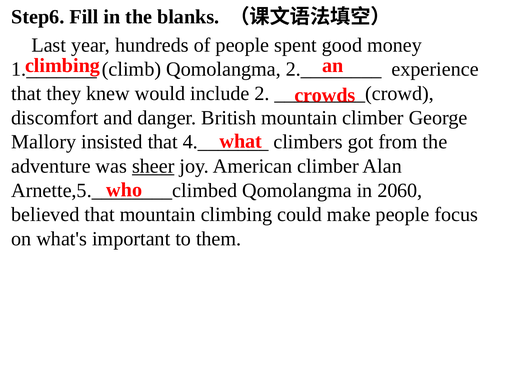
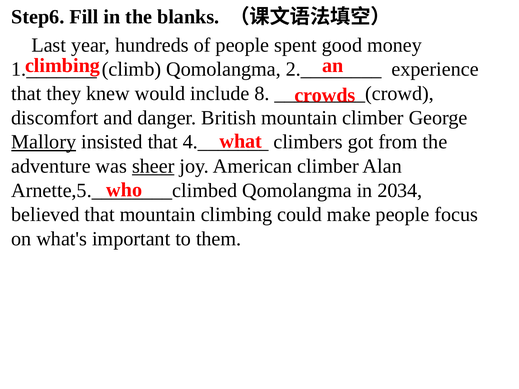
2: 2 -> 8 (262, 94)
Mallory underline: none -> present (44, 142)
2060: 2060 -> 2034 (400, 191)
